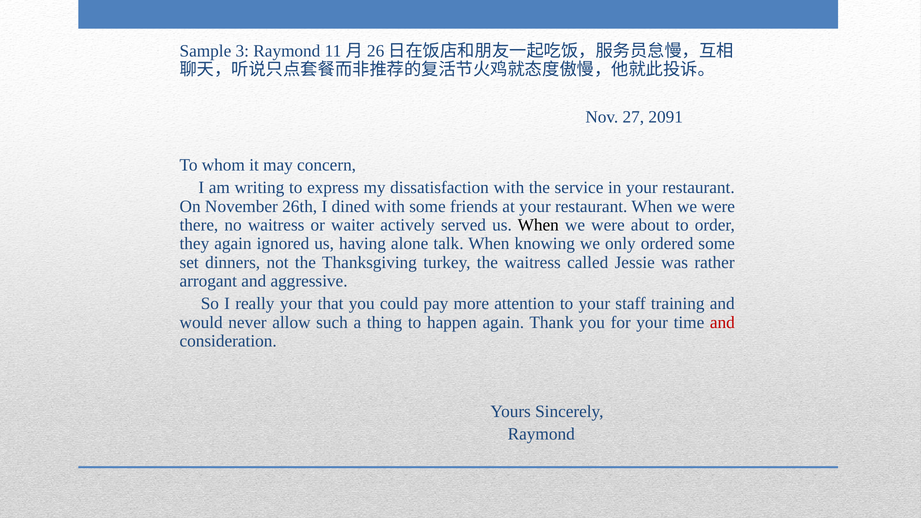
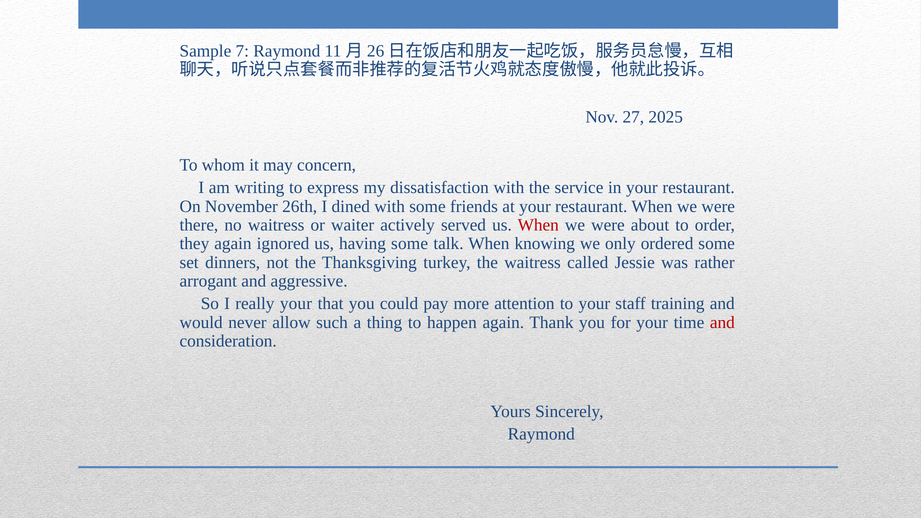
3: 3 -> 7 (242, 51)
2091: 2091 -> 2025 (666, 117)
When colour: black -> red (538, 225)
having alone: alone -> some (410, 244)
